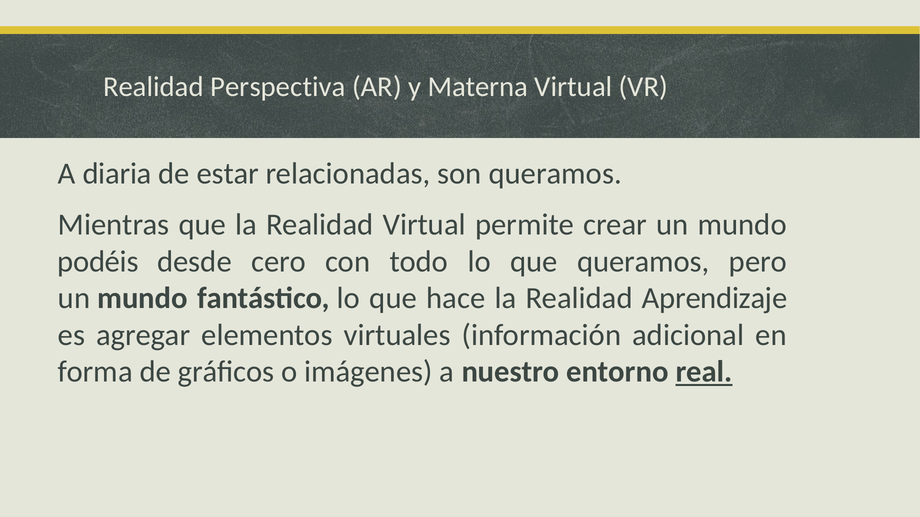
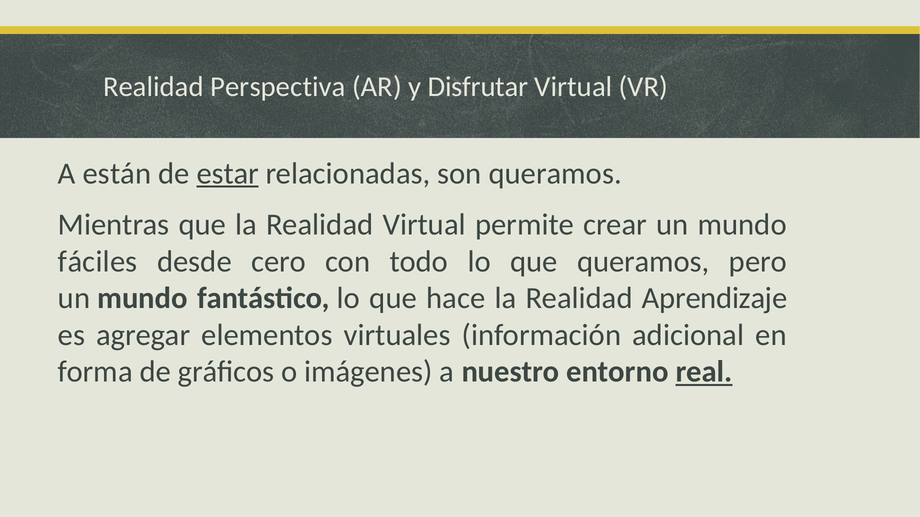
Materna: Materna -> Disfrutar (478, 87)
diaria: diaria -> están (117, 174)
estar underline: none -> present (228, 174)
podéis: podéis -> fáciles (98, 262)
